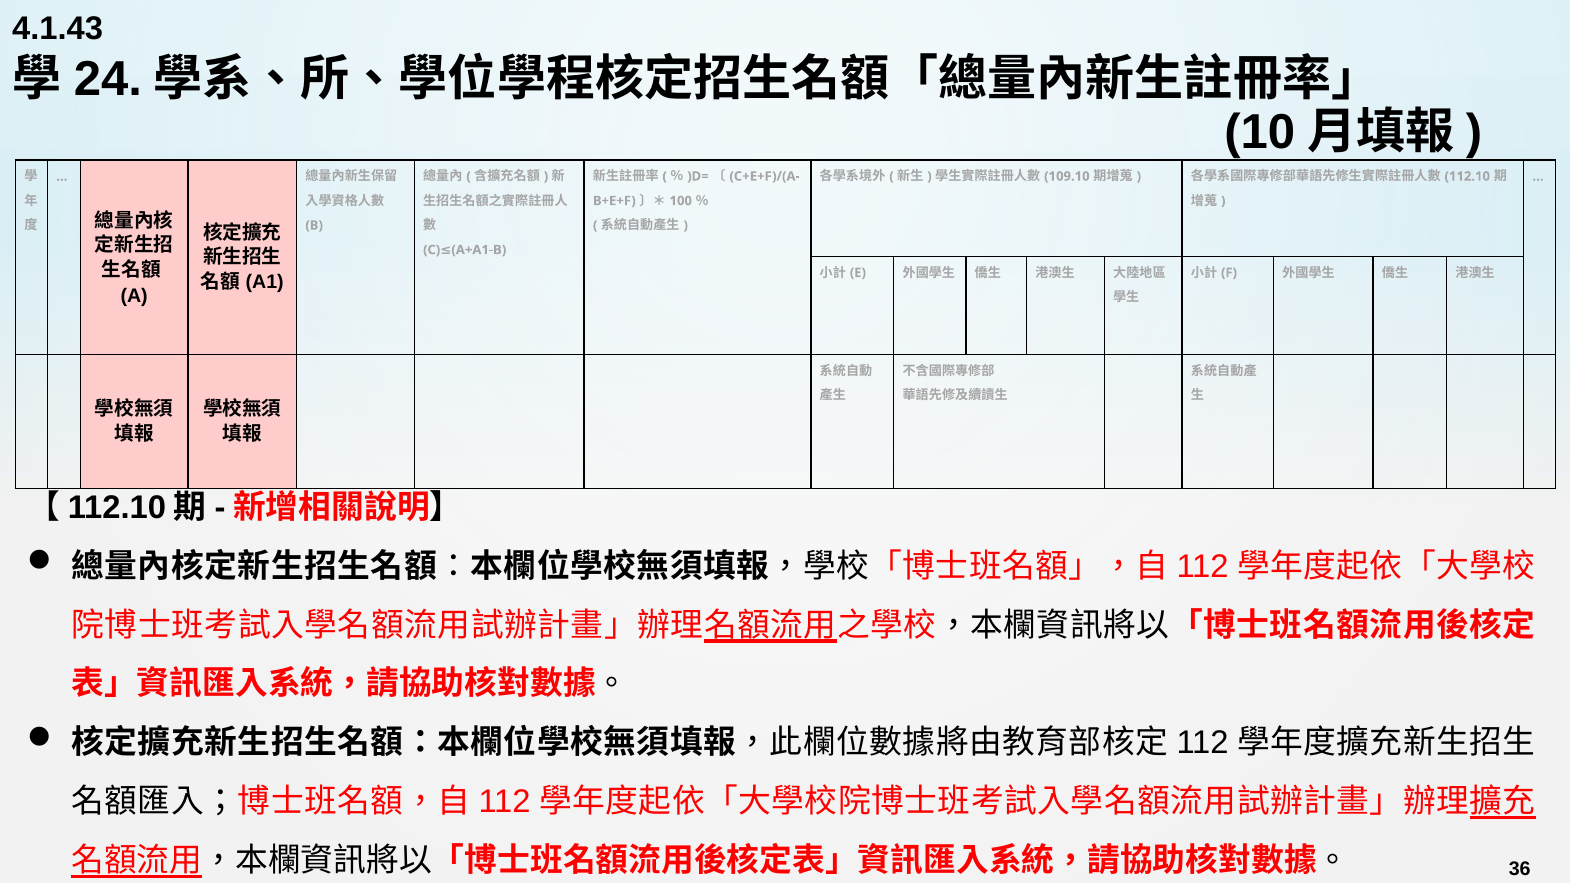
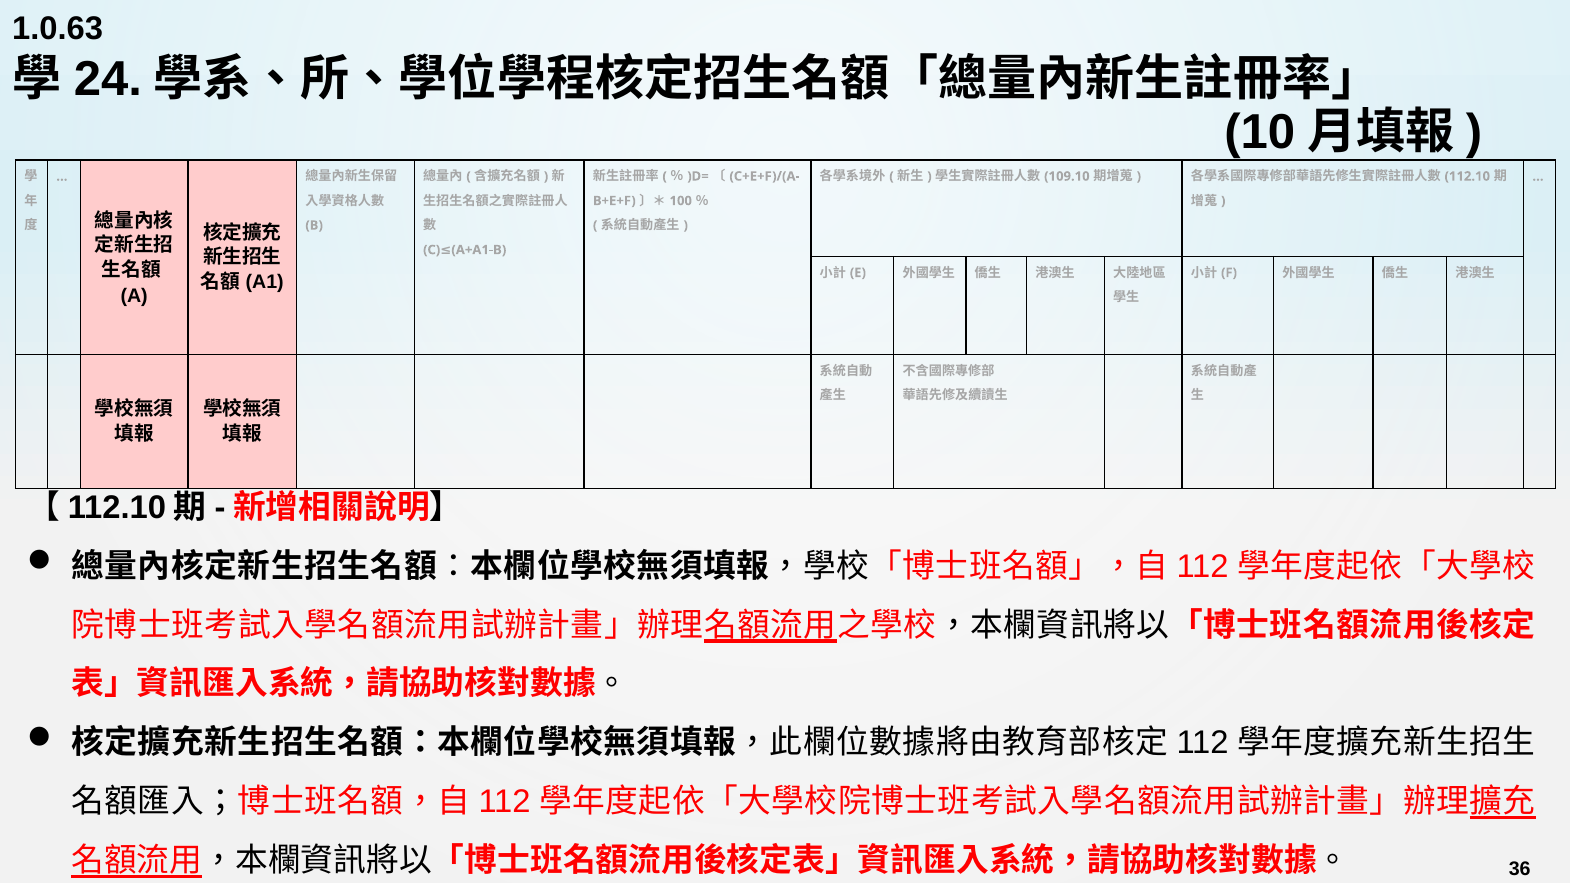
4.1.43: 4.1.43 -> 1.0.63 (58, 29)
